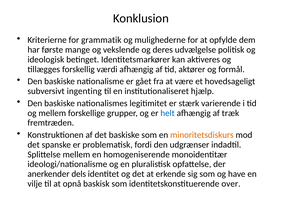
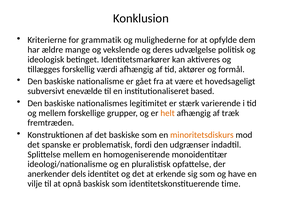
første: første -> ældre (52, 50)
ingenting: ingenting -> enevælde (84, 91)
hjælp: hjælp -> based (203, 91)
helt colour: blue -> orange (168, 113)
over: over -> time (231, 183)
